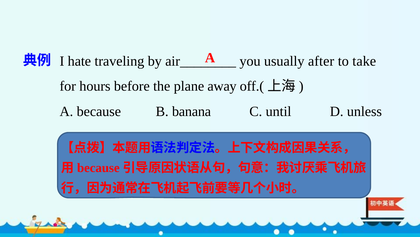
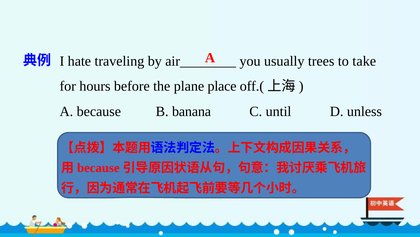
after: after -> trees (321, 61)
away: away -> place (222, 86)
